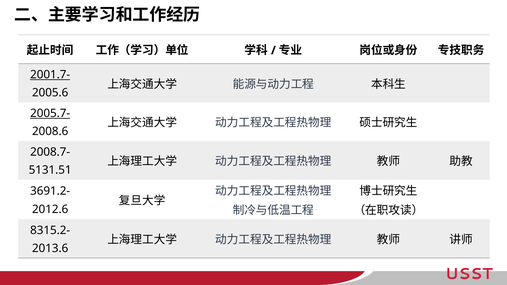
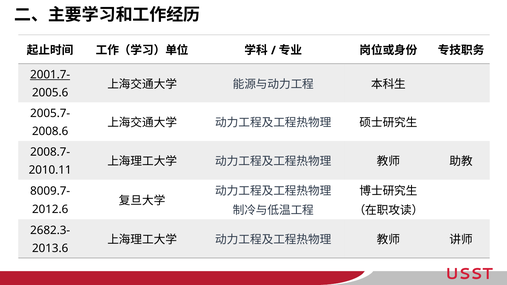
2005.7- underline: present -> none (50, 113)
5131.51: 5131.51 -> 2010.11 (50, 170)
3691.2-: 3691.2- -> 8009.7- (50, 191)
8315.2-: 8315.2- -> 2682.3- (50, 230)
